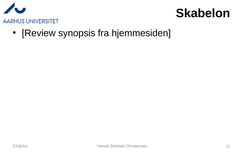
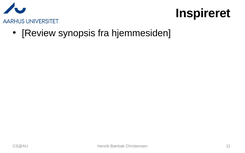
Skabelon: Skabelon -> Inspireret (203, 13)
